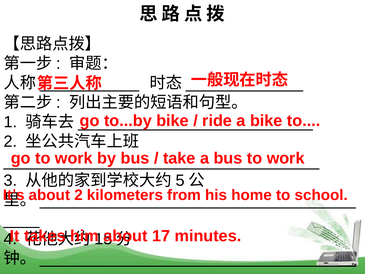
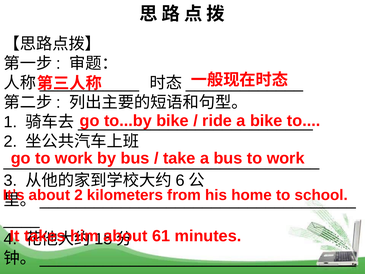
5: 5 -> 6 (180, 180)
17: 17 -> 61 (161, 236)
